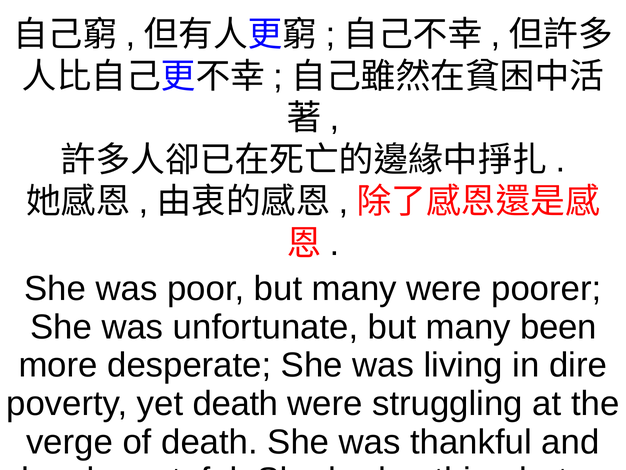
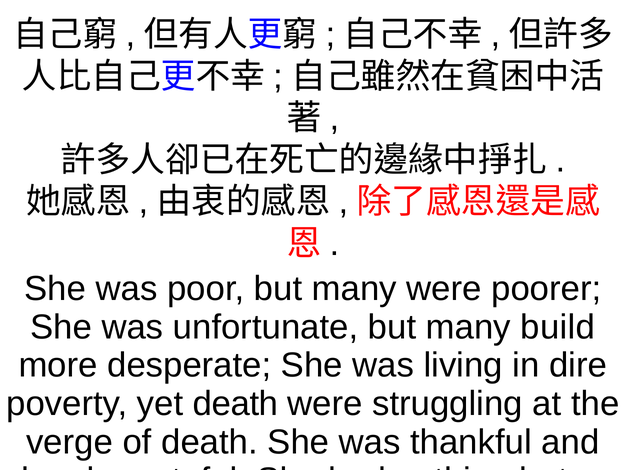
been: been -> build (558, 327)
